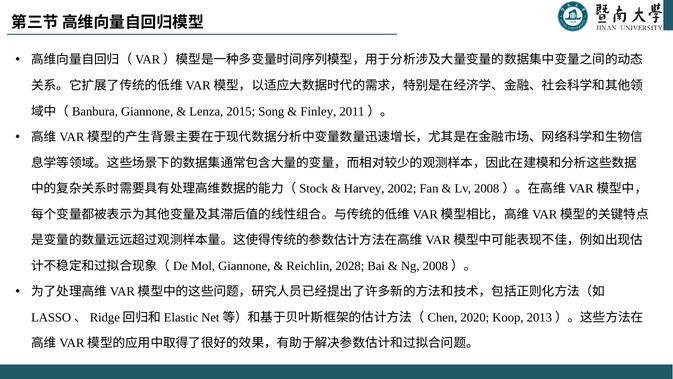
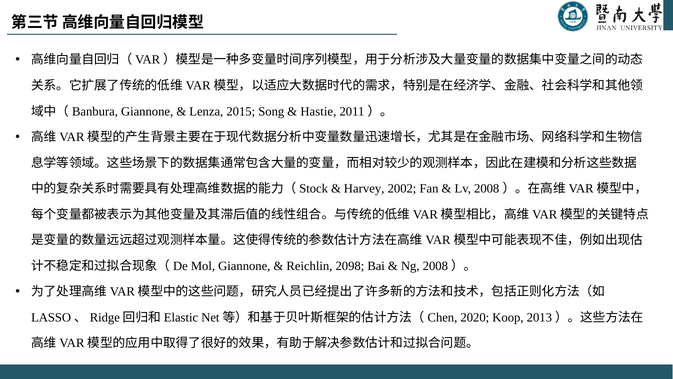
Finley: Finley -> Hastie (318, 111)
2028: 2028 -> 2098 (350, 266)
